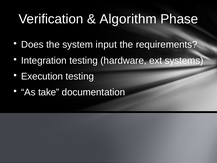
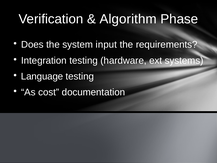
Execution: Execution -> Language (42, 76)
take: take -> cost (49, 92)
